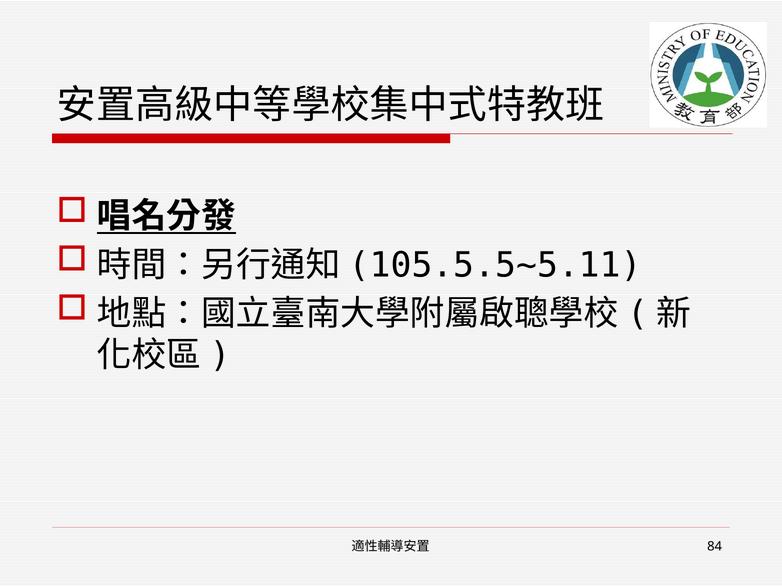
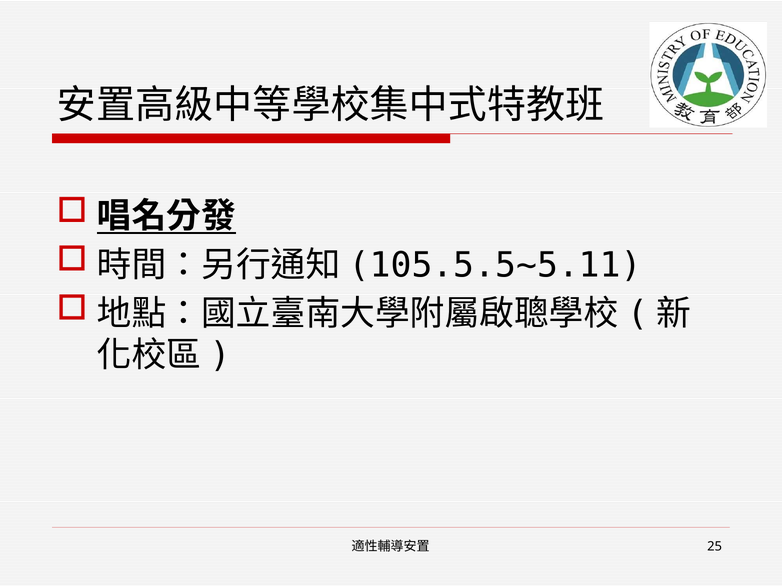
84: 84 -> 25 (715, 547)
